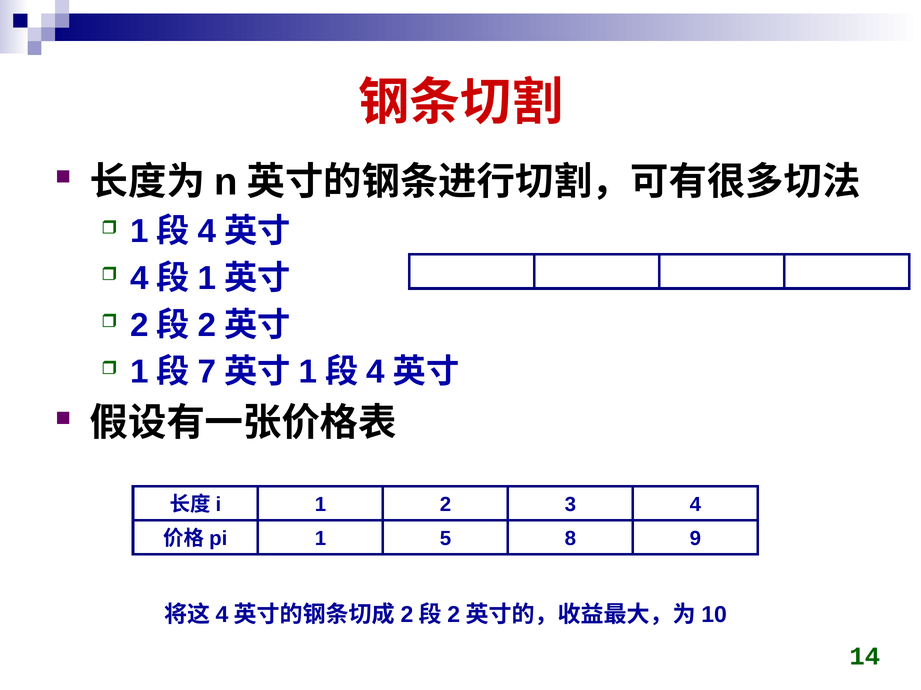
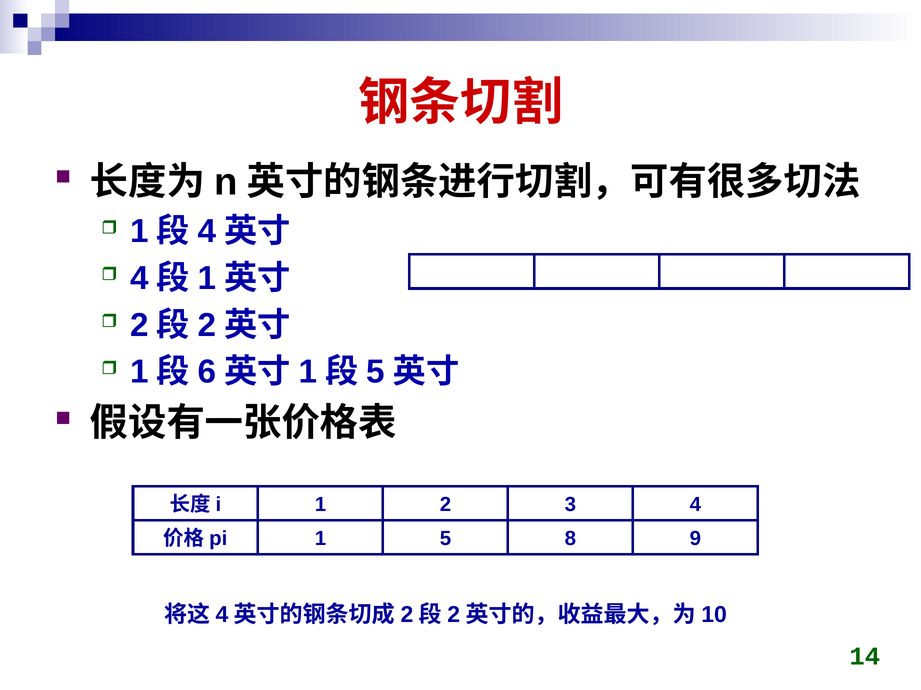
7: 7 -> 6 (207, 372)
4: 4 -> 5 (376, 372)
